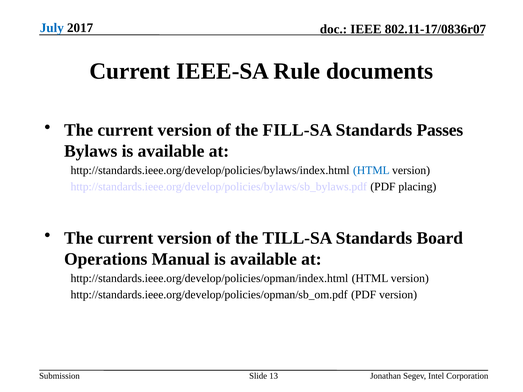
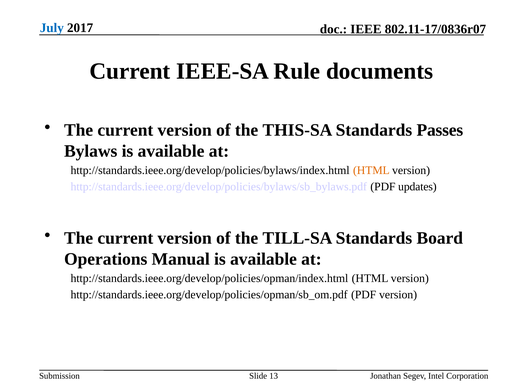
FILL-SA: FILL-SA -> THIS-SA (297, 130)
HTML colour: blue -> orange (371, 171)
placing: placing -> updates (417, 187)
